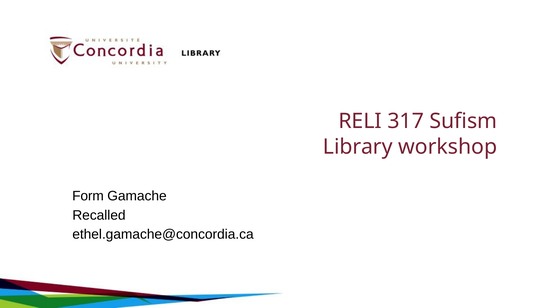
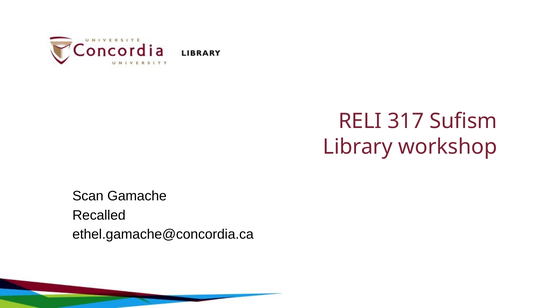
Form: Form -> Scan (88, 196)
